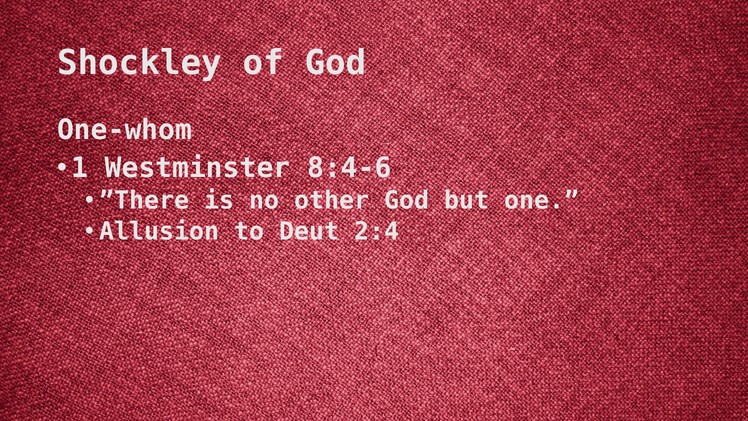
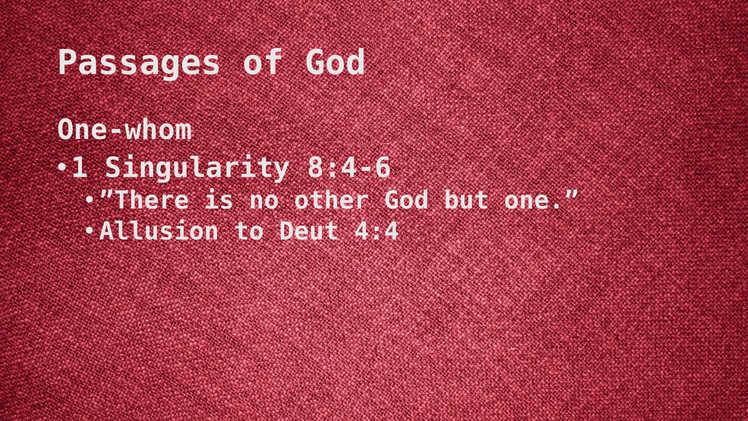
Shockley: Shockley -> Passages (140, 63)
Westminster: Westminster -> Singularity (198, 168)
2:4: 2:4 -> 4:4 (377, 231)
